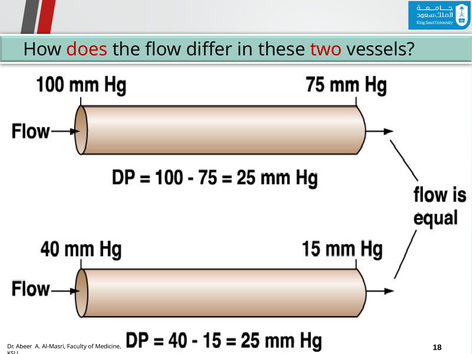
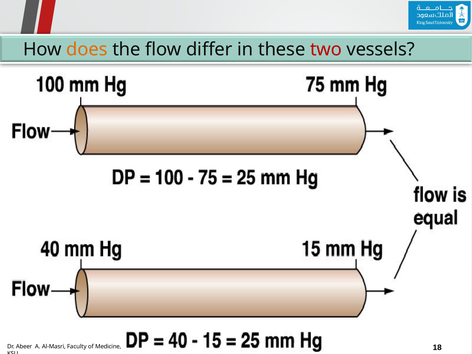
does colour: red -> orange (87, 50)
